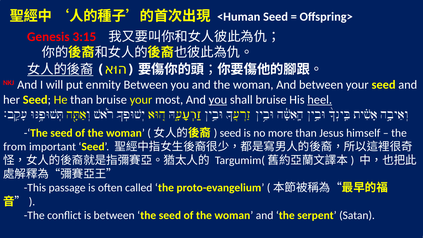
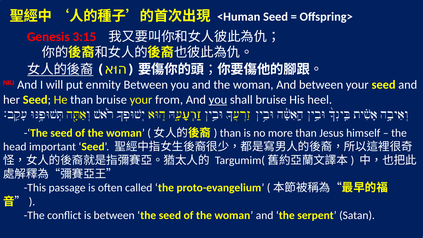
your most: most -> from (169, 100)
heel underline: present -> none (320, 100)
seed: seed -> than (230, 133)
from: from -> head (15, 147)
